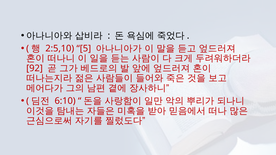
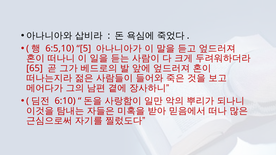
2:5,10: 2:5,10 -> 6:5,10 (60, 48)
92: 92 -> 65 (35, 68)
